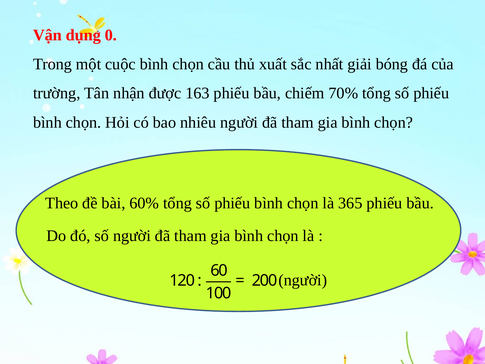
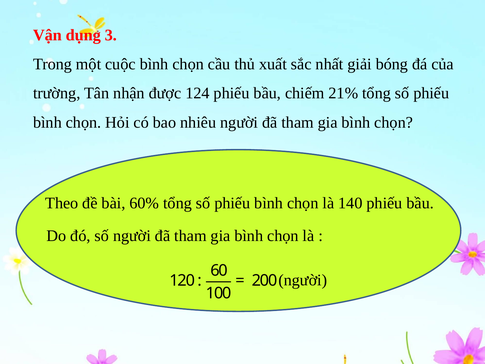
0: 0 -> 3 (111, 35)
163: 163 -> 124 (197, 93)
70%: 70% -> 21% (343, 93)
365: 365 -> 140 (350, 203)
